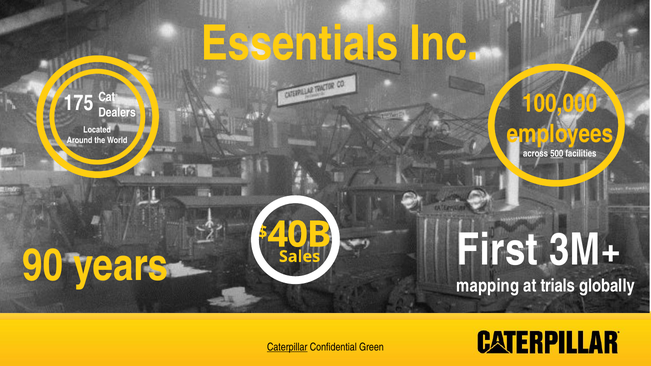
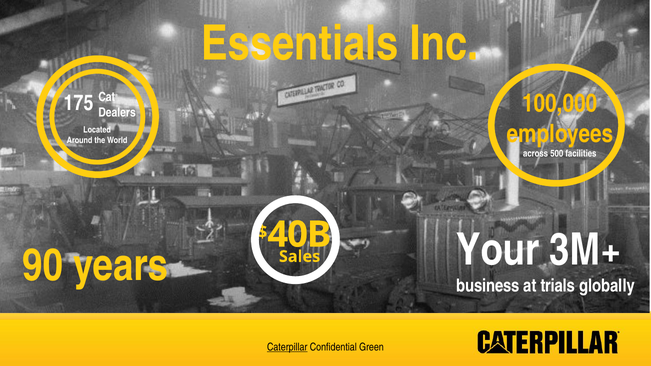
500 underline: present -> none (557, 154)
First: First -> Your (498, 250)
mapping: mapping -> business (488, 286)
